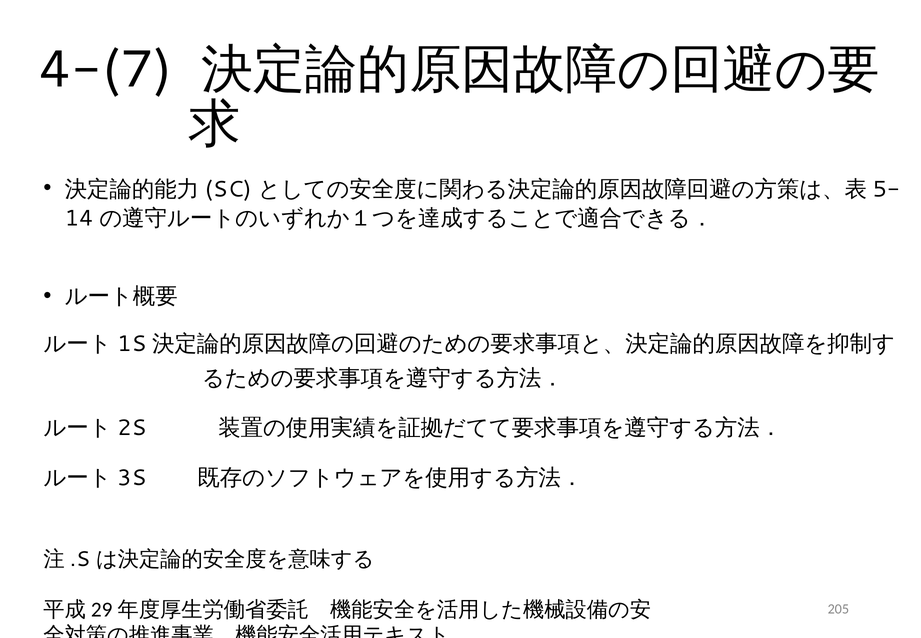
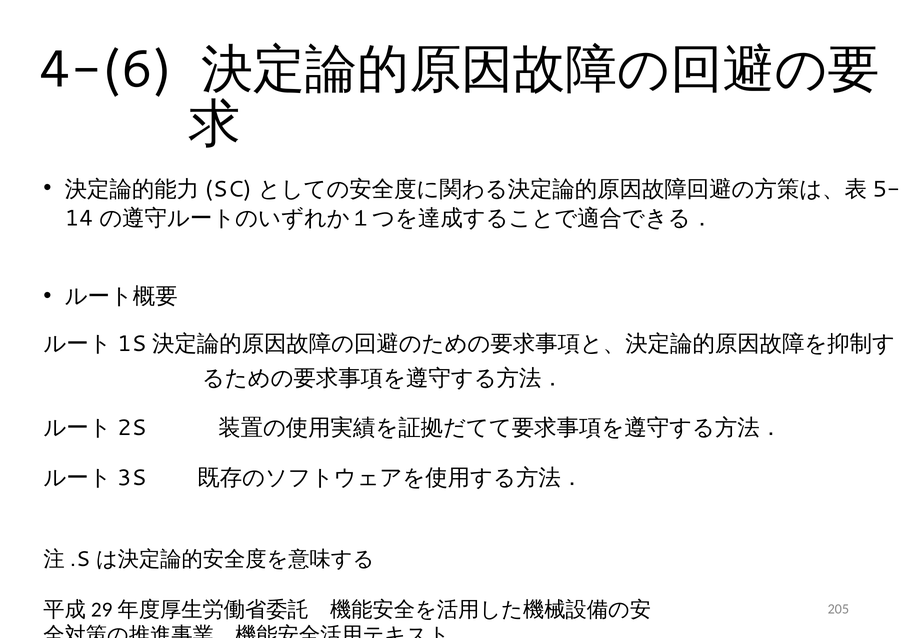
4-(7: 4-(7 -> 4-(6 (105, 70)
